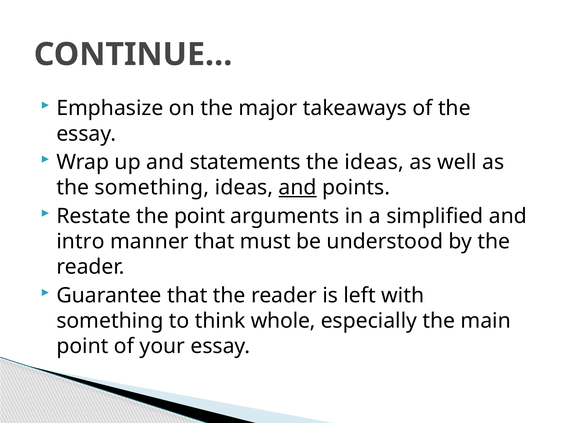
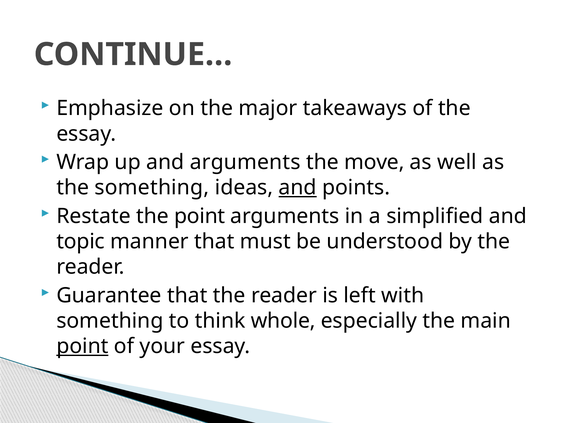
and statements: statements -> arguments (245, 163)
the ideas: ideas -> move (374, 163)
intro: intro -> topic (81, 242)
point underline: none -> present (82, 347)
